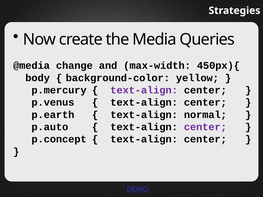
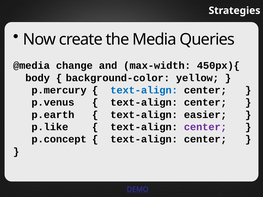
text-align colour: purple -> blue (144, 90)
normal: normal -> easier (205, 115)
p.auto: p.auto -> p.like (50, 127)
